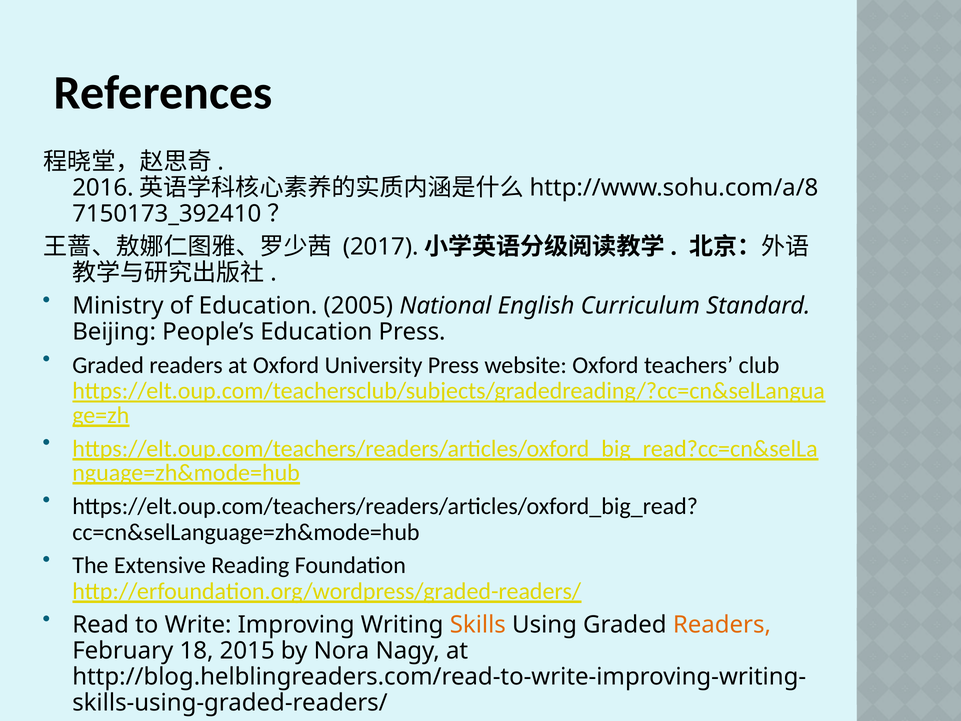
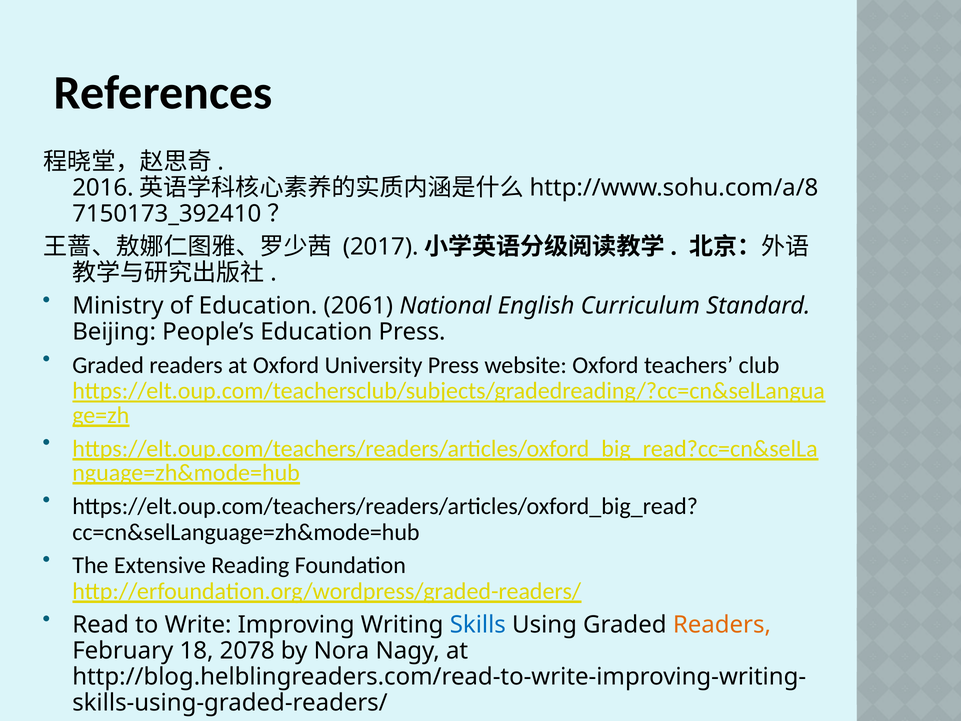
2005: 2005 -> 2061 (358, 306)
Skills colour: orange -> blue (478, 625)
2015: 2015 -> 2078 (247, 651)
